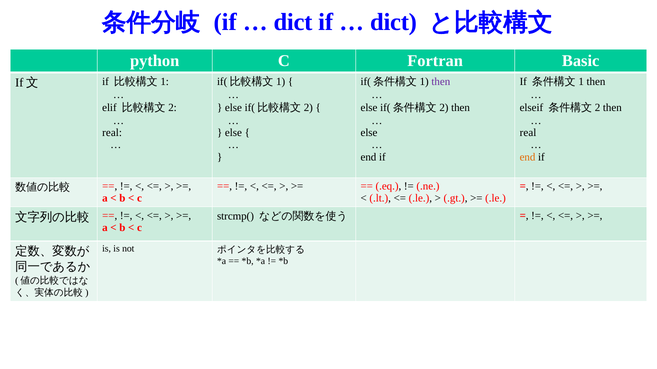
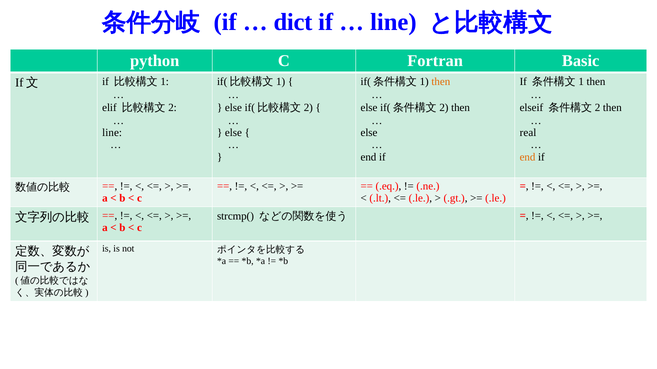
dict: dict -> line (393, 22)
then colour: purple -> orange (441, 82)
real: real -> line (112, 133)
